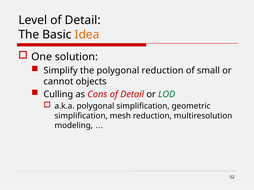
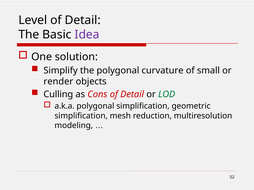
Idea colour: orange -> purple (87, 35)
polygonal reduction: reduction -> curvature (163, 71)
cannot: cannot -> render (58, 82)
